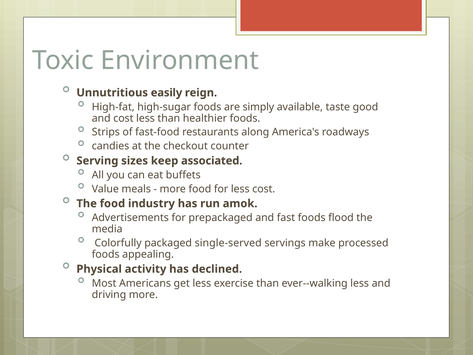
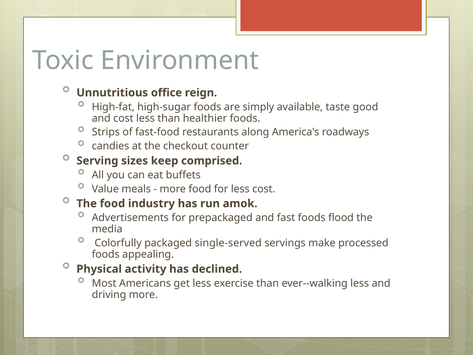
easily: easily -> office (166, 93)
associated: associated -> comprised (212, 161)
